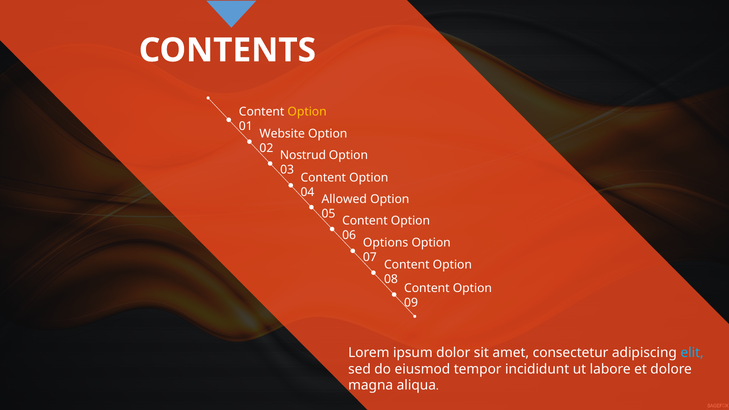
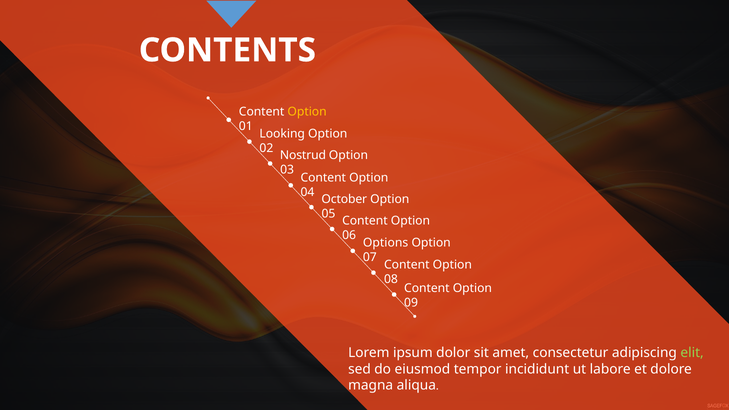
Website: Website -> Looking (282, 134)
Allowed: Allowed -> October (344, 199)
elit colour: light blue -> light green (692, 353)
